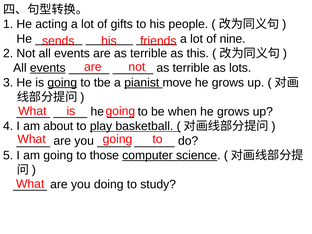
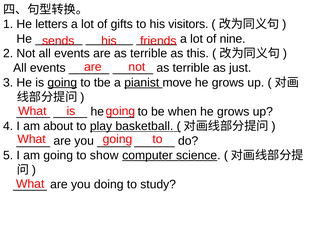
acting: acting -> letters (52, 24)
people: people -> visitors (188, 24)
events underline: present -> none (48, 68)
lots: lots -> just (240, 68)
those: those -> show (104, 155)
